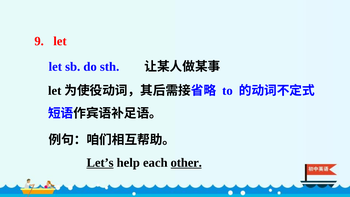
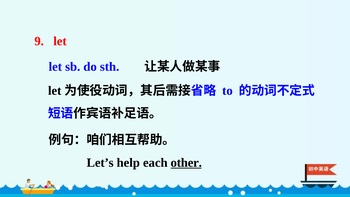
Let’s underline: present -> none (100, 163)
